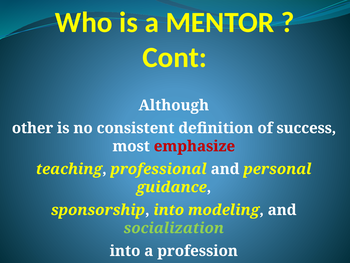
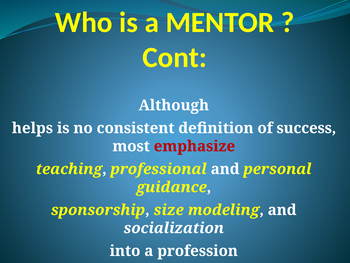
other: other -> helps (32, 128)
sponsorship into: into -> size (169, 210)
socialization colour: light green -> white (174, 228)
